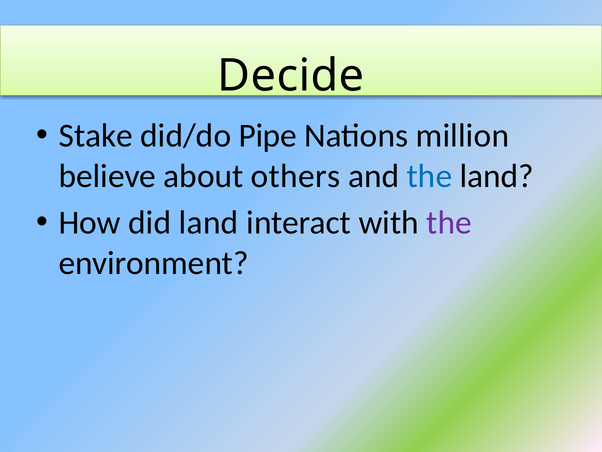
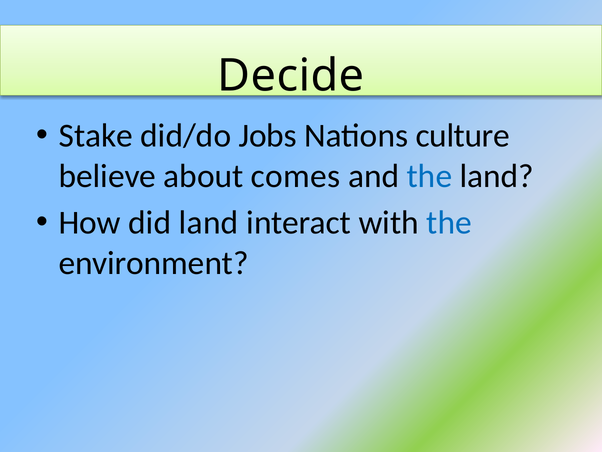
Pipe: Pipe -> Jobs (268, 136)
million: million -> culture (463, 136)
others: others -> comes (296, 176)
the colour: purple -> blue (449, 223)
